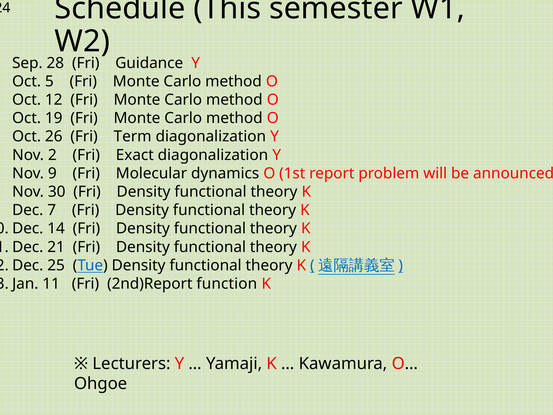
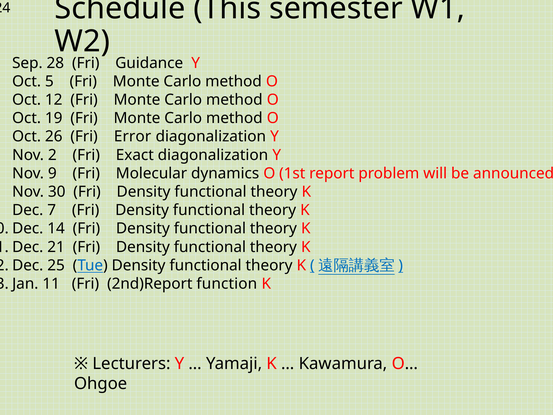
Term: Term -> Error (133, 136)
